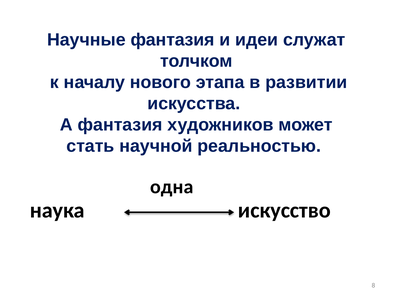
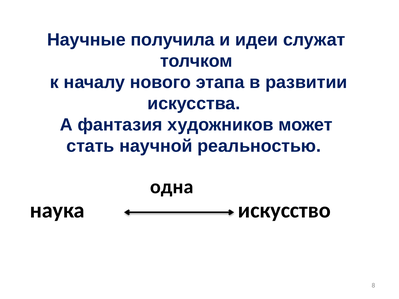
Научные фантазия: фантазия -> получила (173, 40)
